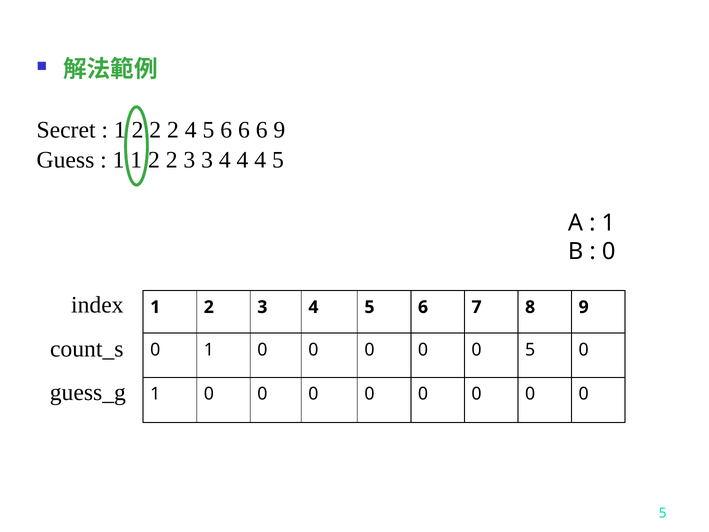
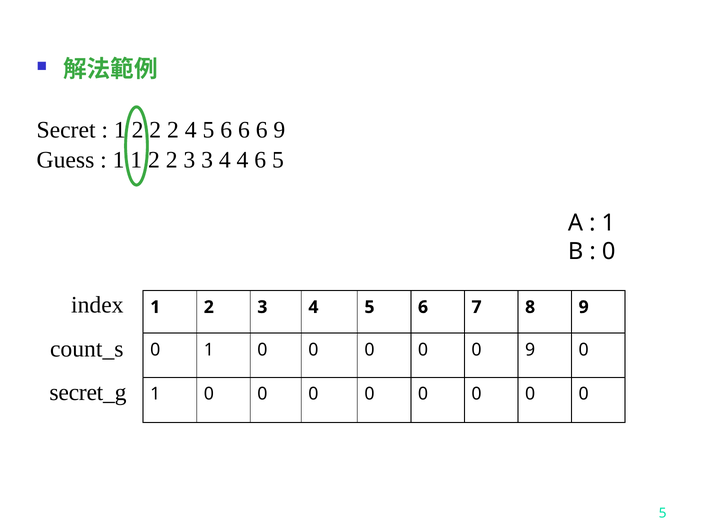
4 4 4: 4 -> 6 (260, 160)
0 5: 5 -> 9 (530, 349)
guess_g: guess_g -> secret_g (88, 392)
